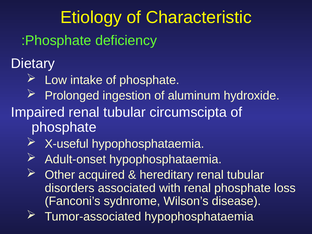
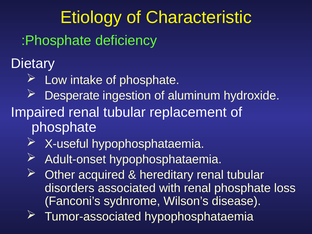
Prolonged: Prolonged -> Desperate (72, 96)
circumscipta: circumscipta -> replacement (188, 112)
